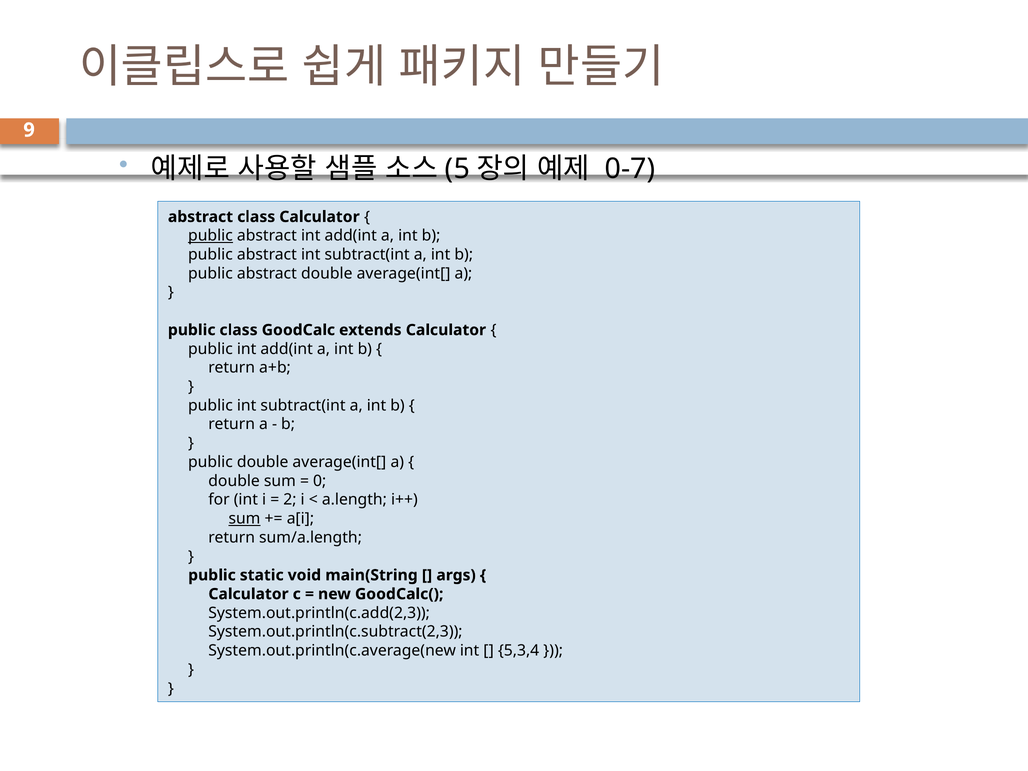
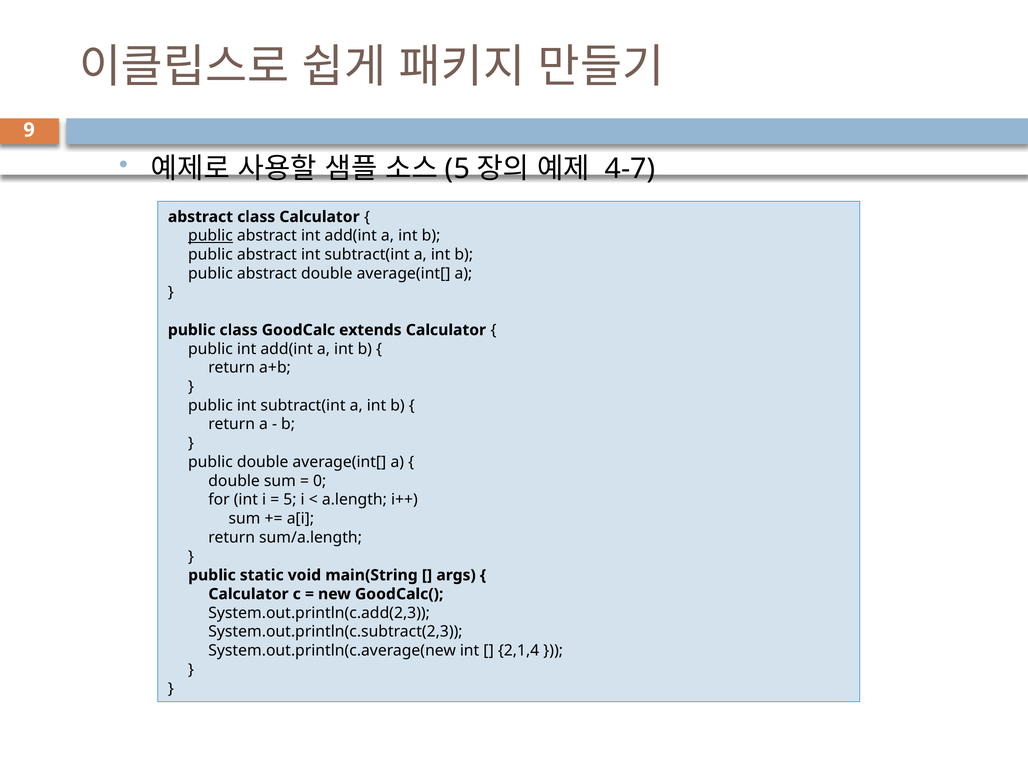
0-7: 0-7 -> 4-7 (630, 169)
2: 2 -> 5 (290, 500)
sum underline: present -> none (245, 519)
5,3,4: 5,3,4 -> 2,1,4 (519, 651)
